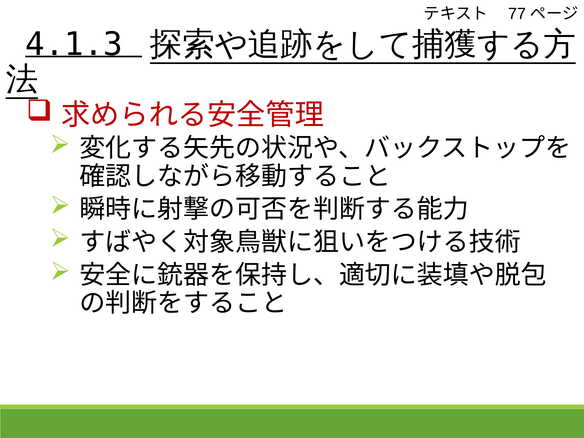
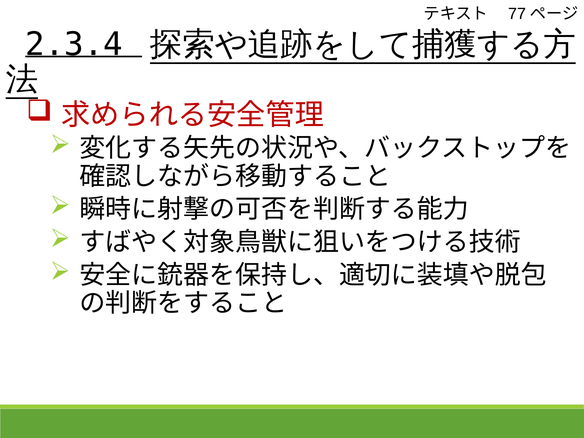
4.1.3: 4.1.3 -> 2.3.4 (74, 44)
